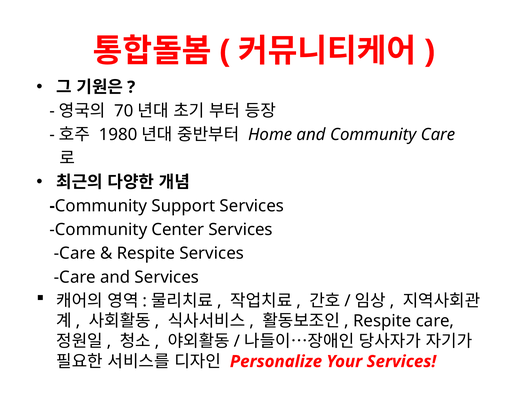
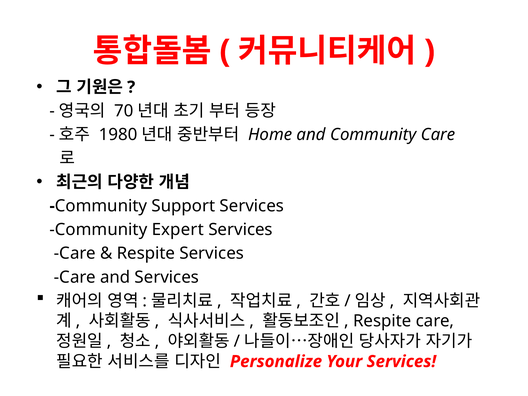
Center: Center -> Expert (178, 230)
